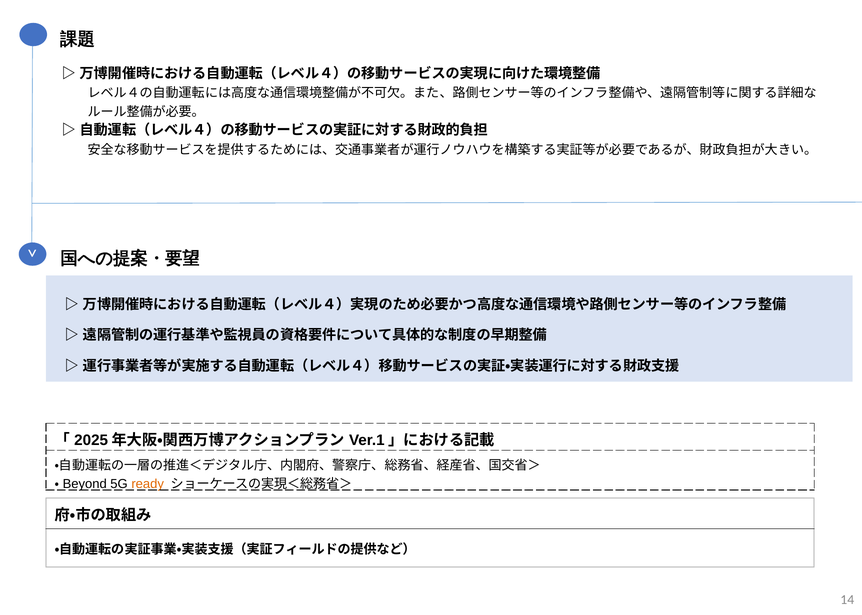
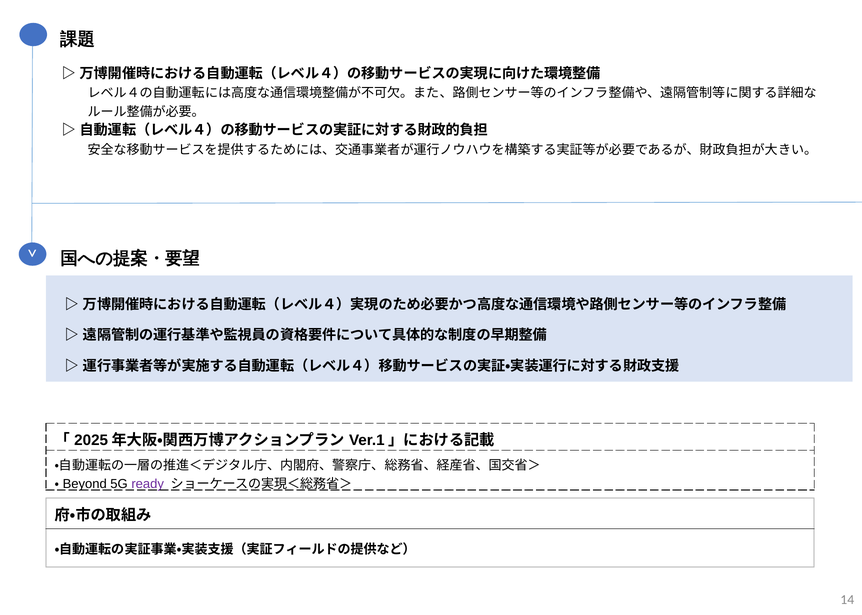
ready colour: orange -> purple (148, 485)
